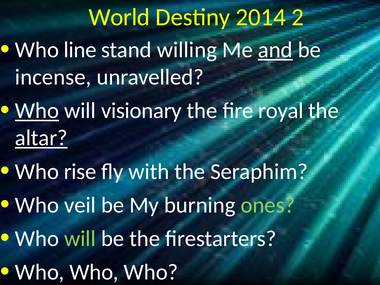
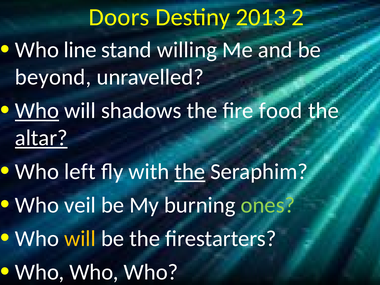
World: World -> Doors (119, 17)
2014: 2014 -> 2013 (261, 17)
and underline: present -> none (275, 50)
incense: incense -> beyond (53, 77)
visionary: visionary -> shadows (141, 111)
royal: royal -> food (281, 111)
rise: rise -> left (80, 172)
the underline: none -> present (190, 172)
will colour: light green -> yellow (80, 239)
